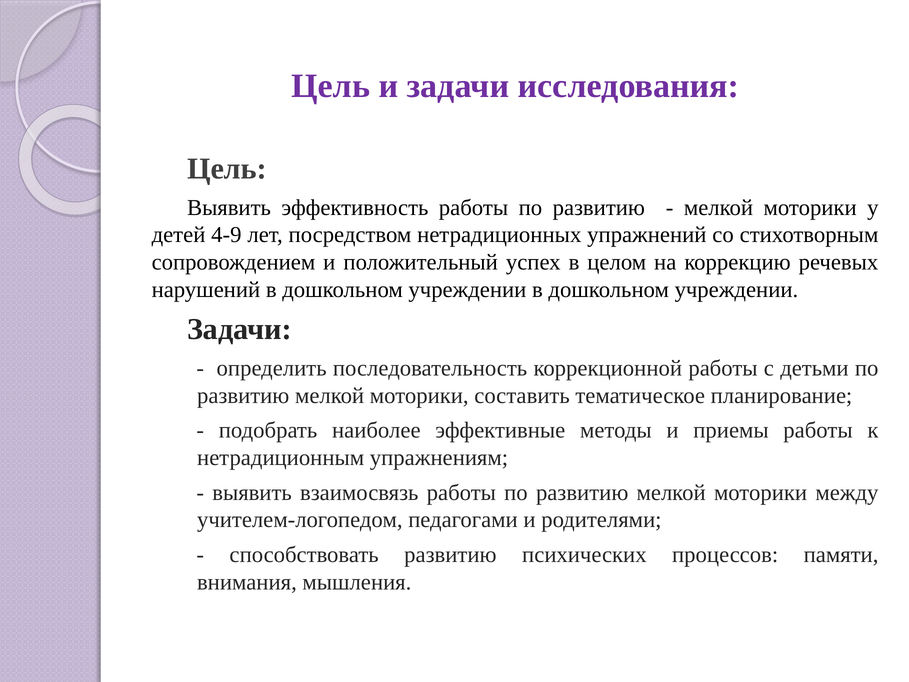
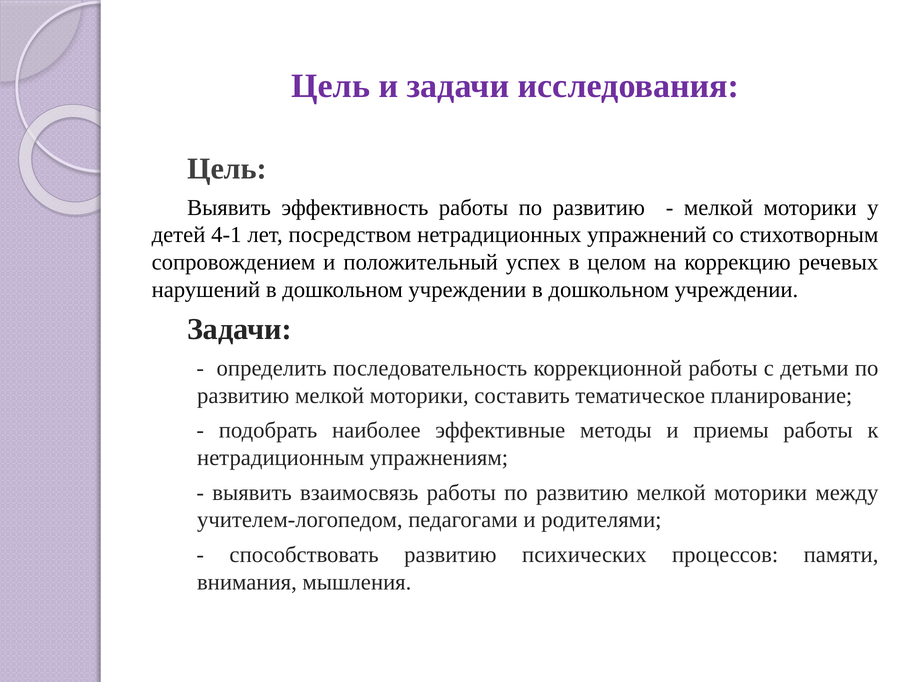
4-9: 4-9 -> 4-1 (226, 235)
